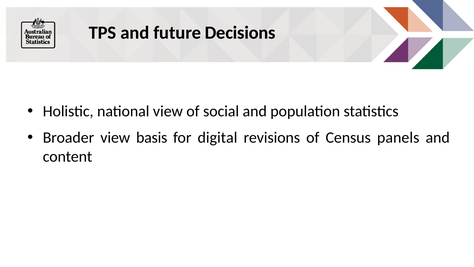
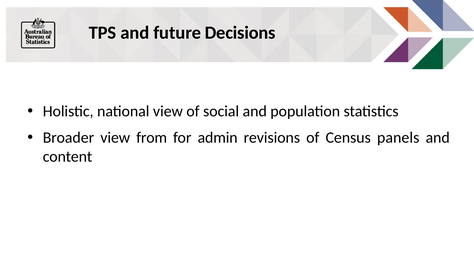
basis: basis -> from (152, 138)
digital: digital -> admin (218, 138)
